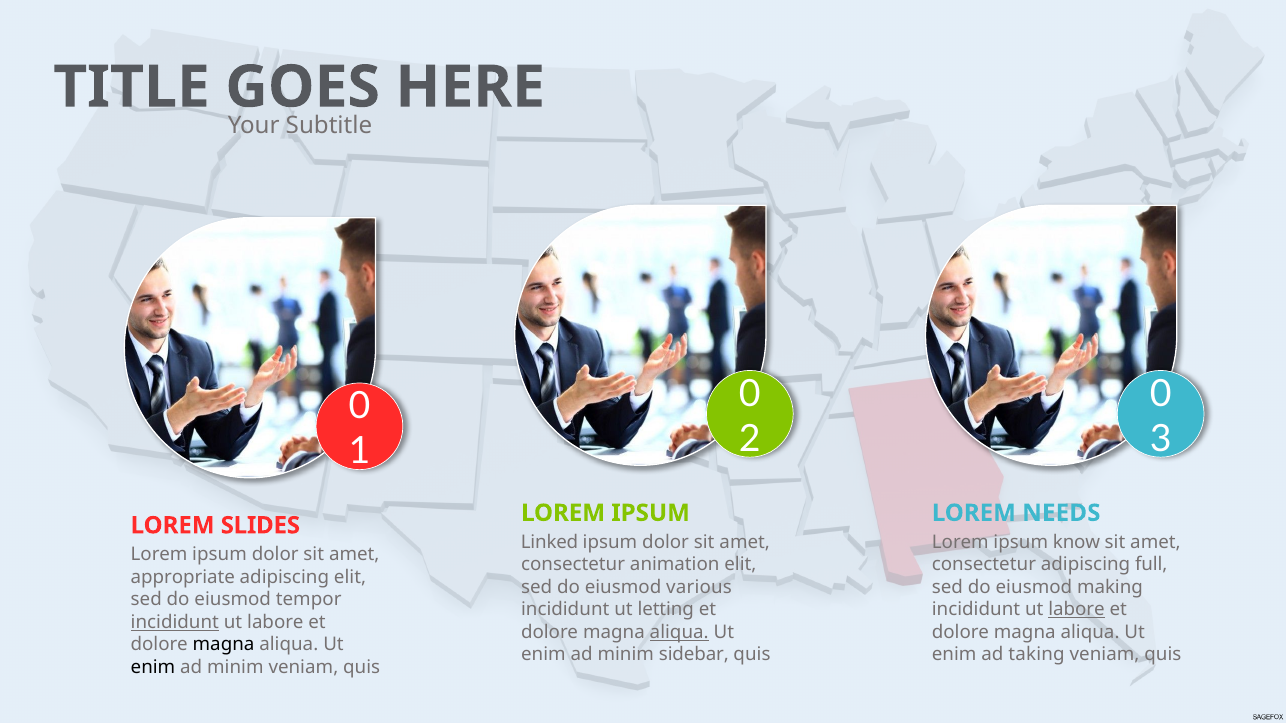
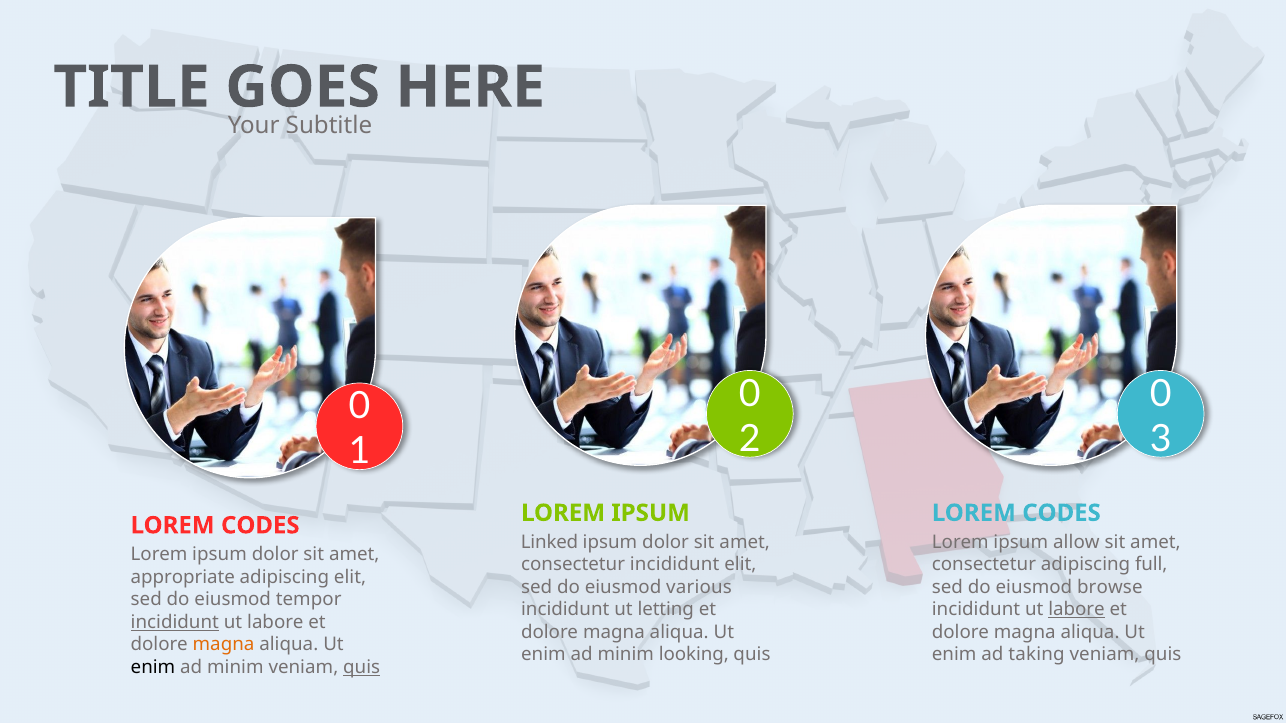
NEEDS: NEEDS -> CODES (1061, 513)
SLIDES: SLIDES -> CODES (260, 526)
know: know -> allow (1076, 542)
consectetur animation: animation -> incididunt (675, 565)
making: making -> browse (1110, 587)
aliqua underline: present -> none (679, 632)
magna colour: black -> orange (224, 645)
sidebar: sidebar -> looking (694, 655)
quis underline: none -> present (362, 667)
